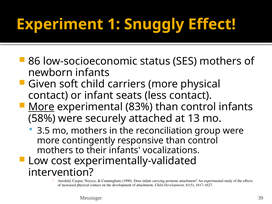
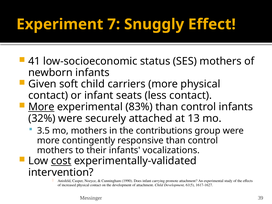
1: 1 -> 7 (114, 24)
86: 86 -> 41 (34, 61)
58%: 58% -> 32% (42, 118)
reconciliation: reconciliation -> contributions (164, 131)
cost underline: none -> present (61, 161)
